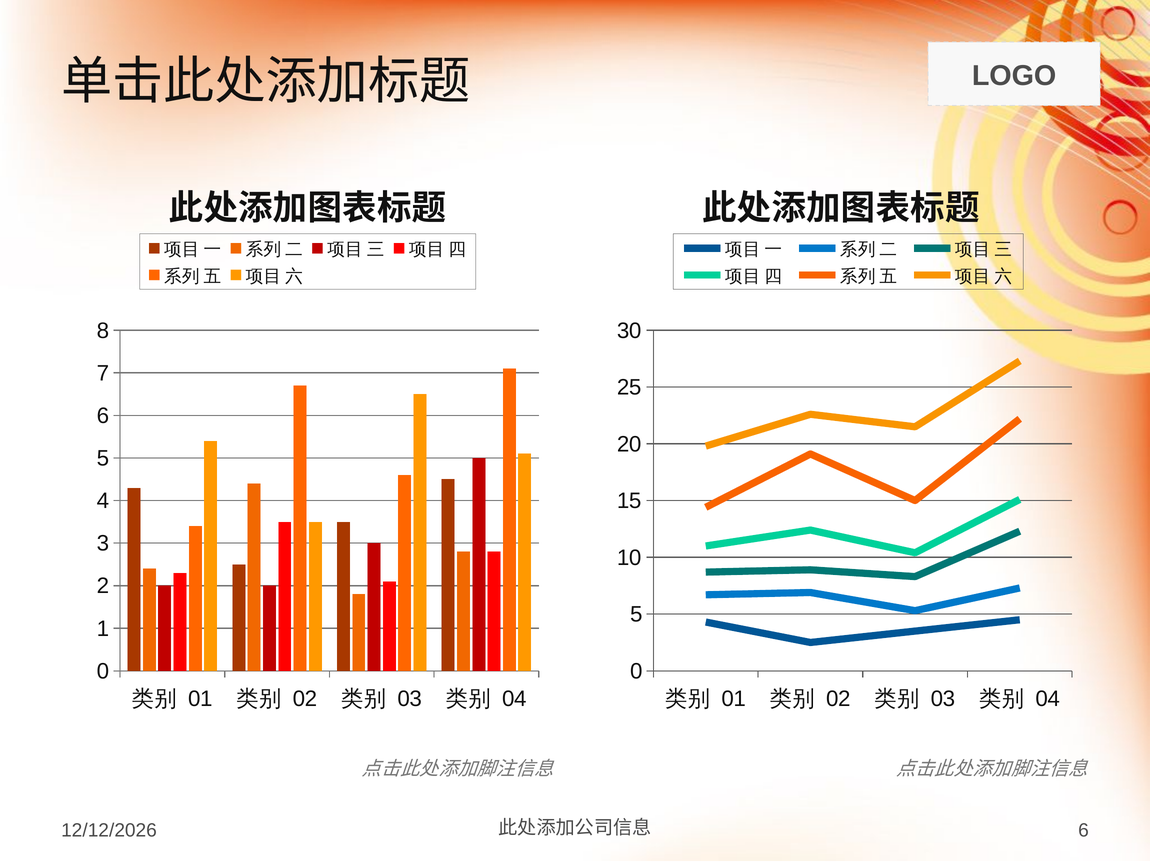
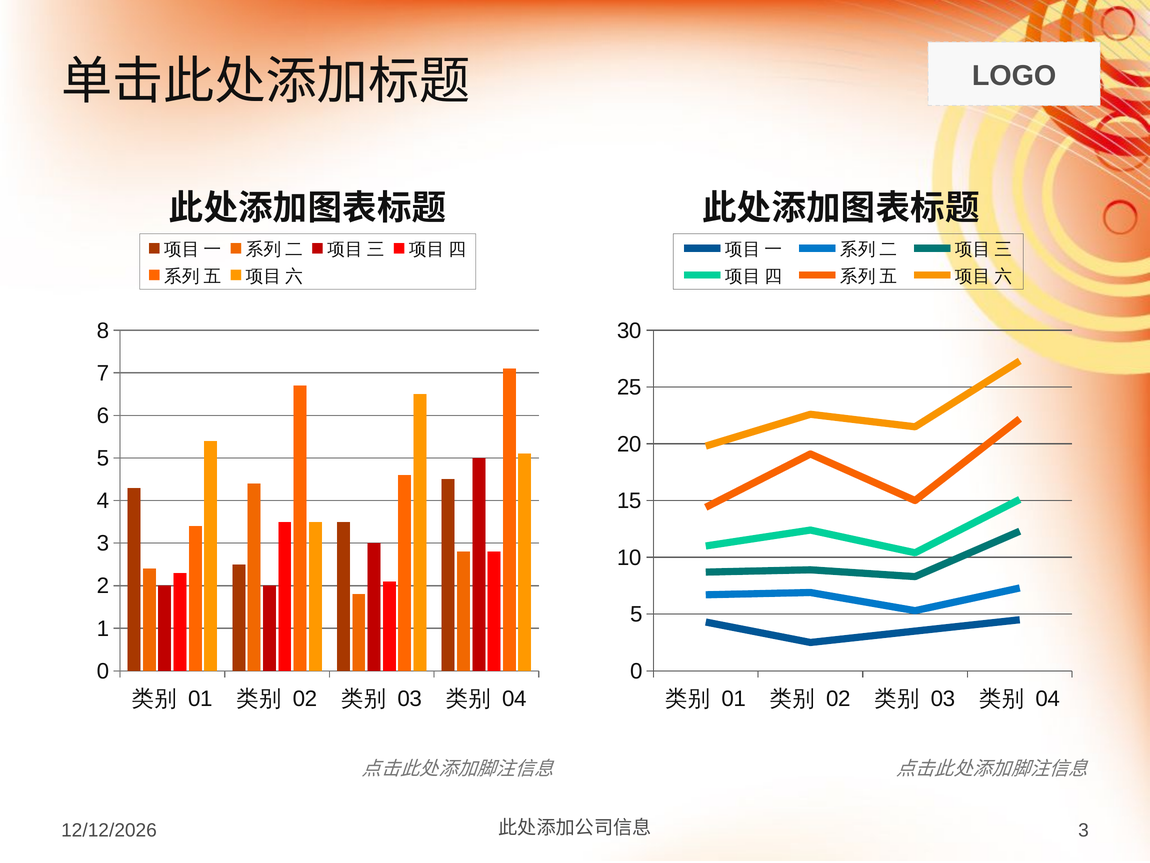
6: 6 -> 3 (1084, 830)
